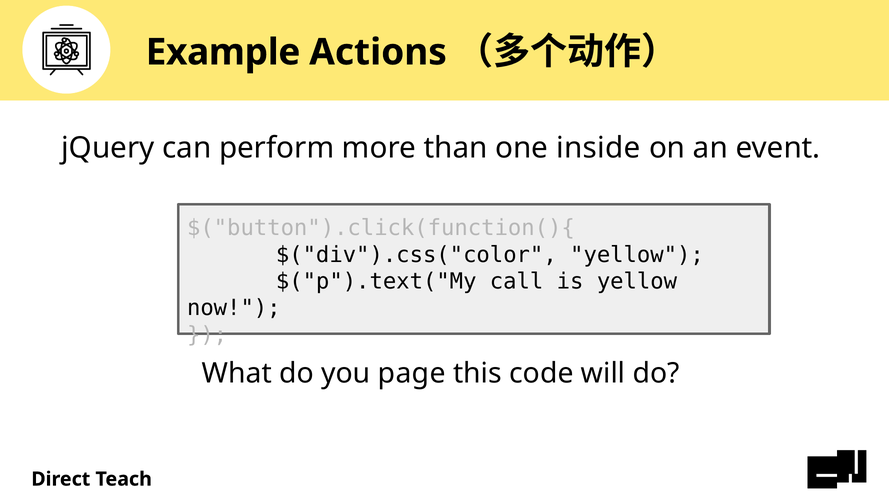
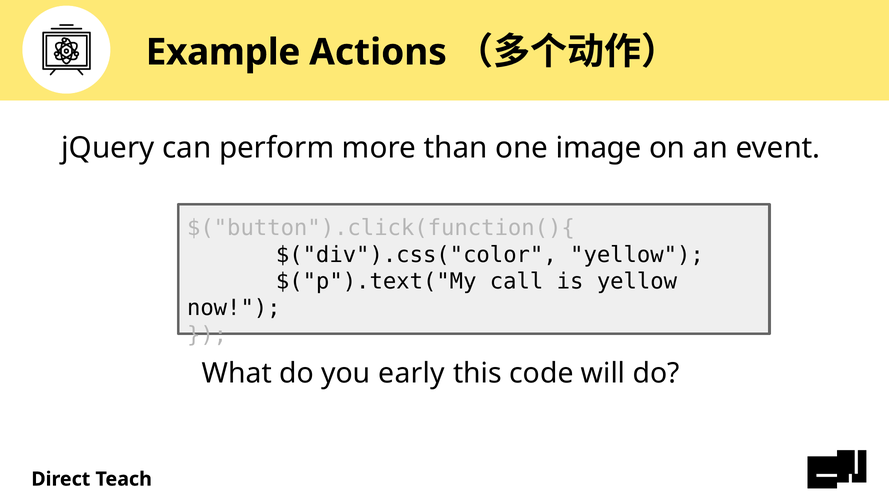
inside: inside -> image (599, 148)
page: page -> early (412, 373)
